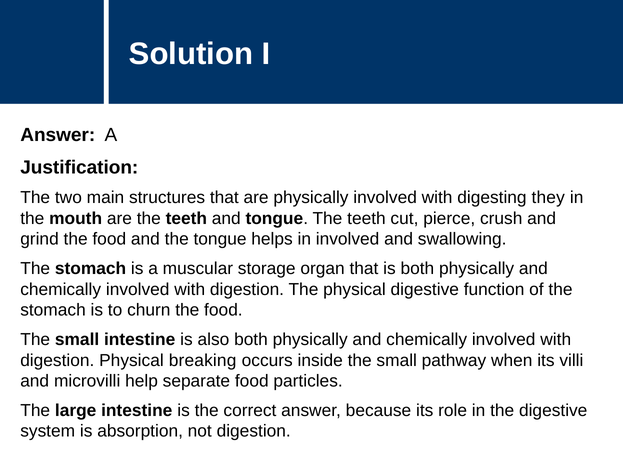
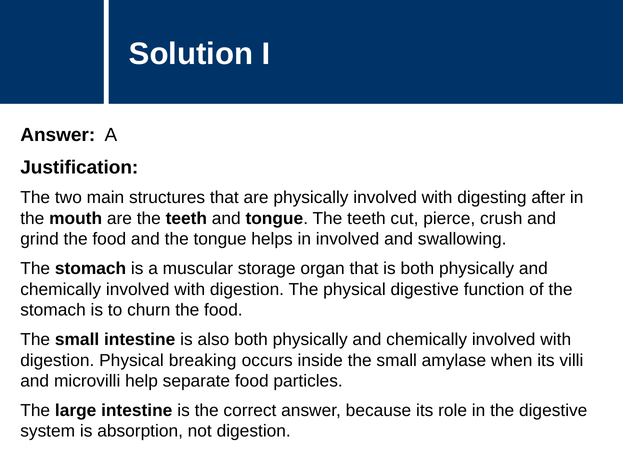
they: they -> after (548, 198)
pathway: pathway -> amylase (454, 361)
